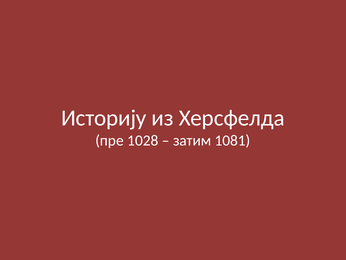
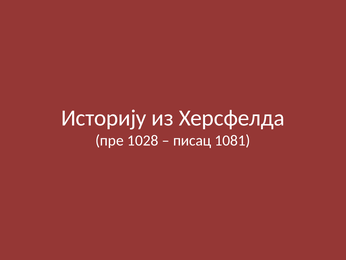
затим: затим -> писац (192, 140)
